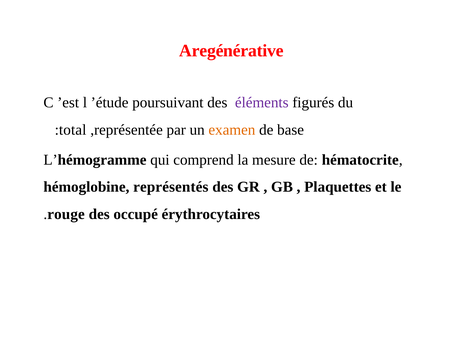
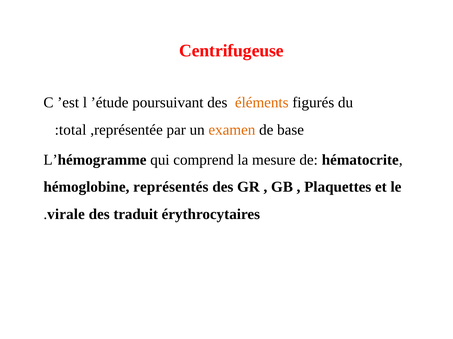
Aregénérative: Aregénérative -> Centrifugeuse (231, 51)
éléments colour: purple -> orange (262, 103)
rouge: rouge -> virale (66, 215)
occupé: occupé -> traduit (136, 215)
